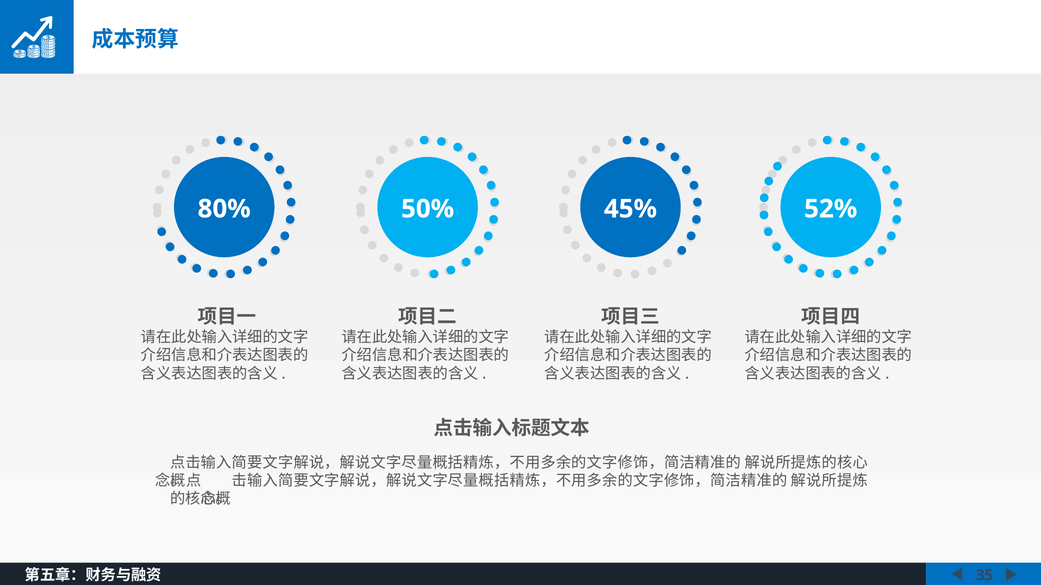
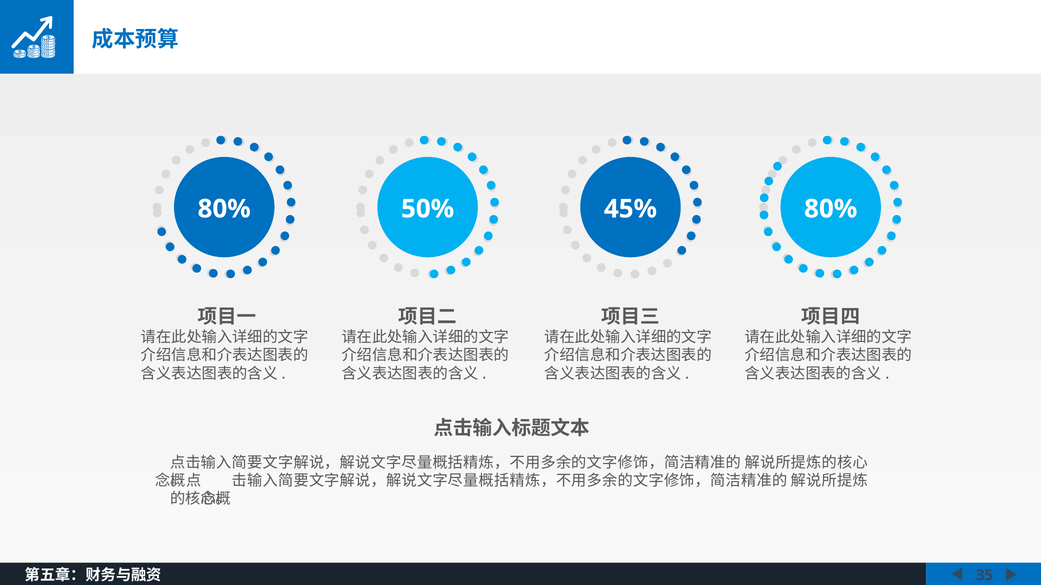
52%: 52% -> 80% (831, 209)
